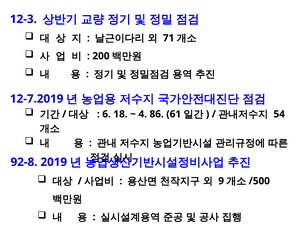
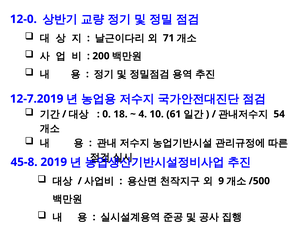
12-3: 12-3 -> 12-0 (23, 19)
6: 6 -> 0 (107, 114)
86: 86 -> 10 (157, 114)
92-8: 92-8 -> 45-8 (24, 162)
